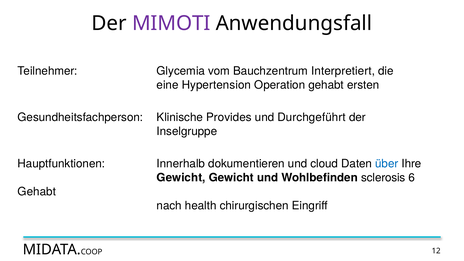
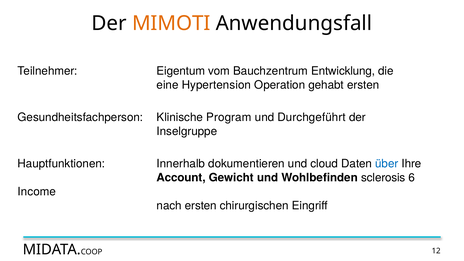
MIMOTI colour: purple -> orange (171, 24)
Glycemia: Glycemia -> Eigentum (181, 71)
Interpretiert: Interpretiert -> Entwicklung (343, 71)
Provides: Provides -> Program (229, 117)
Gewicht: Gewicht -> Account (181, 178)
Gehabt: Gehabt -> Income (37, 192)
nach health: health -> ersten (201, 206)
